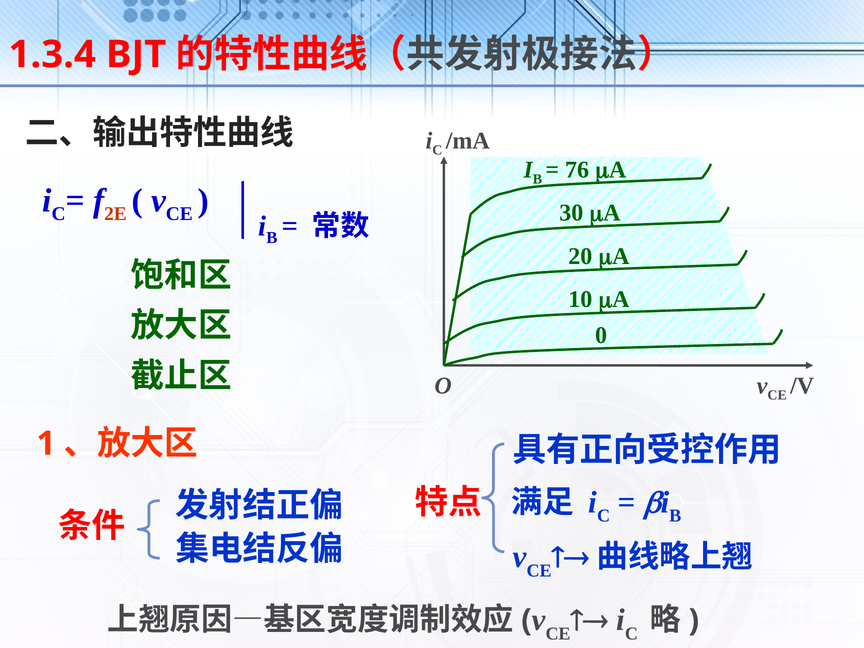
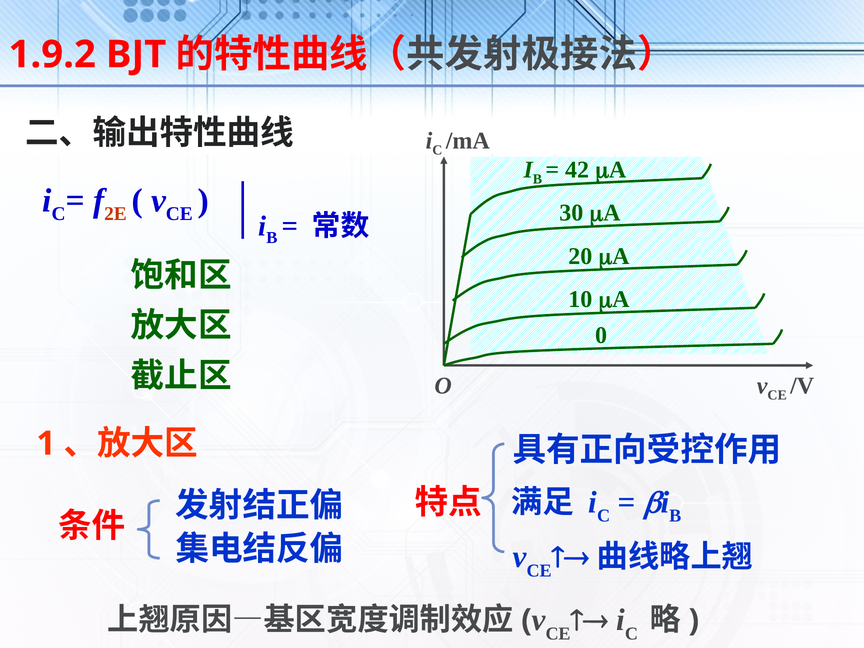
1.3.4: 1.3.4 -> 1.9.2 (52, 55)
76: 76 -> 42 (577, 170)
